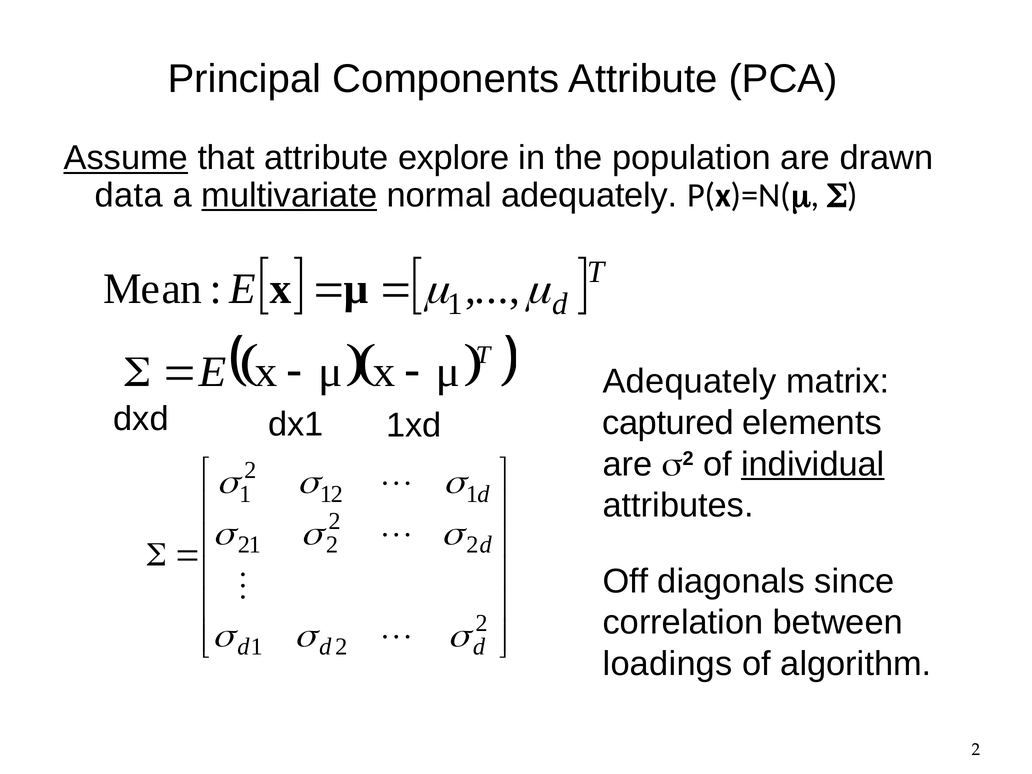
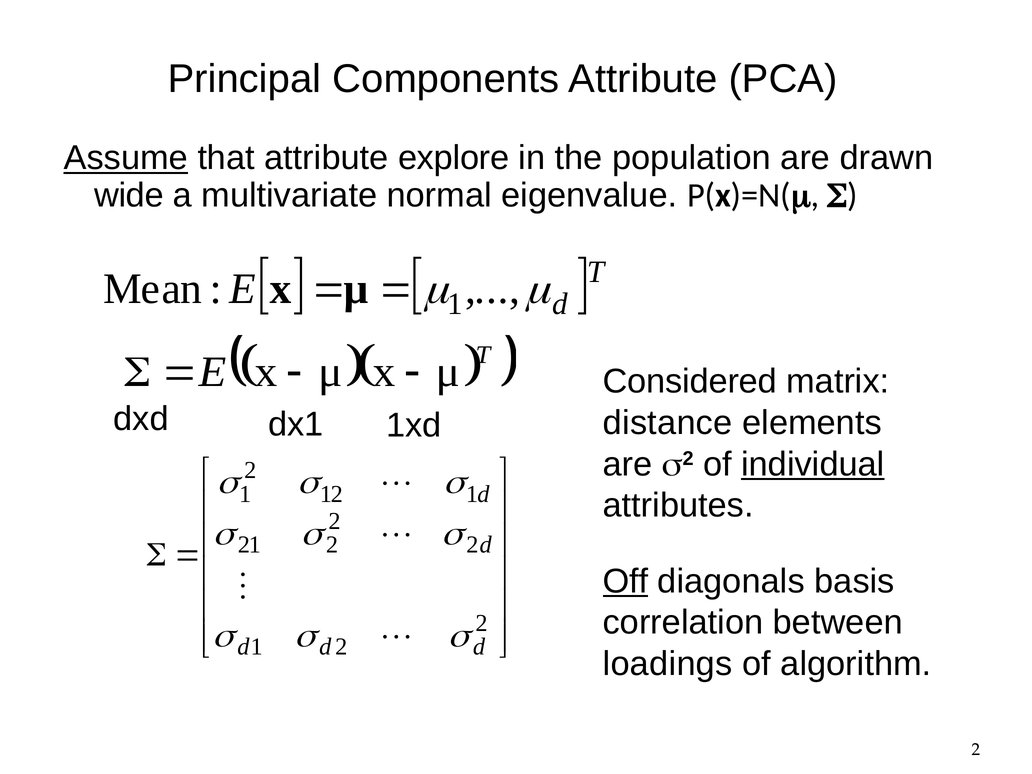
data: data -> wide (129, 195)
multivariate underline: present -> none (289, 195)
normal adequately: adequately -> eigenvalue (589, 195)
Adequately: Adequately -> Considered (690, 382)
captured: captured -> distance (668, 423)
Off underline: none -> present (625, 581)
since: since -> basis (854, 581)
